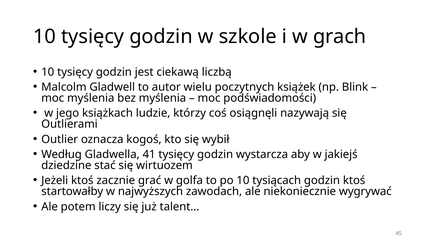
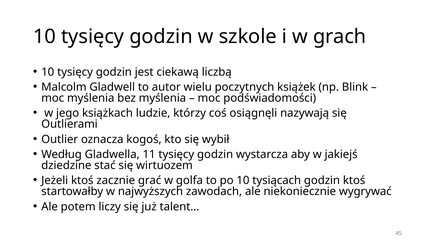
41: 41 -> 11 (149, 154)
